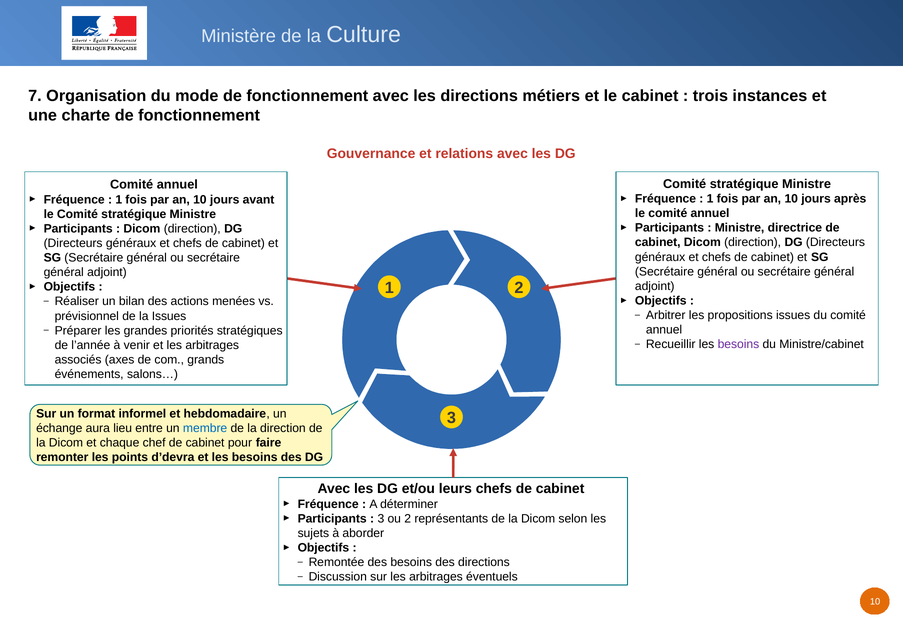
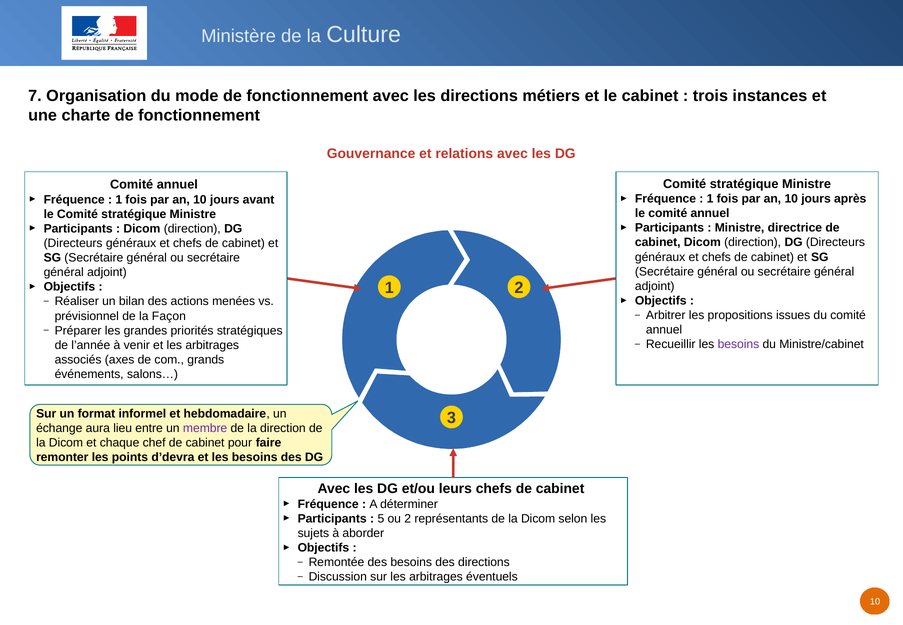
la Issues: Issues -> Façon (169, 316)
membre colour: blue -> purple (205, 428)
3: 3 -> 5 (381, 519)
